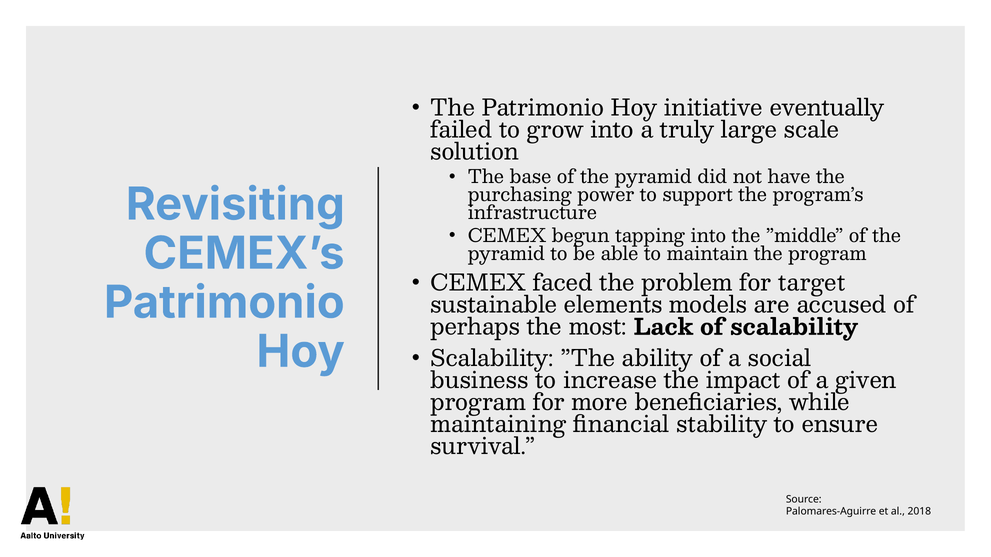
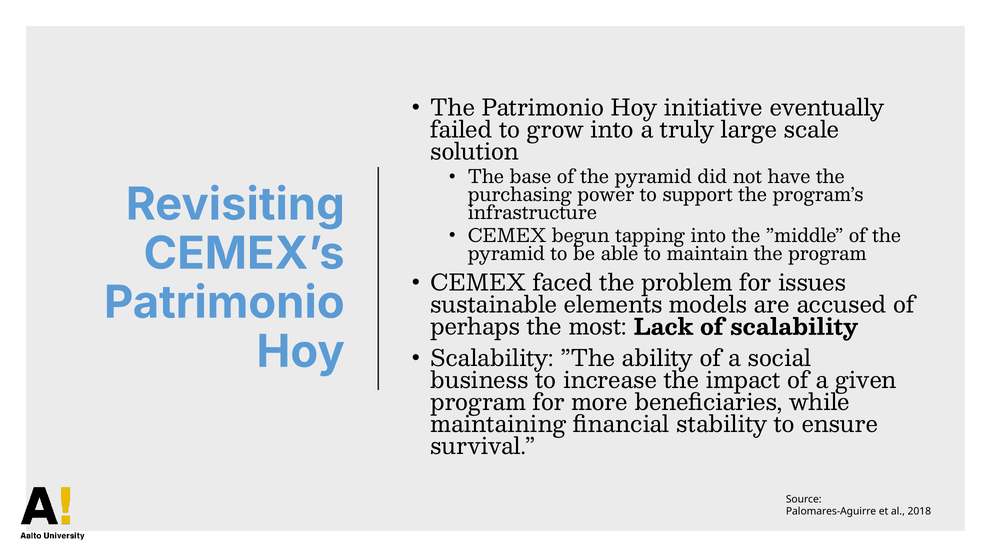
target: target -> issues (812, 283)
